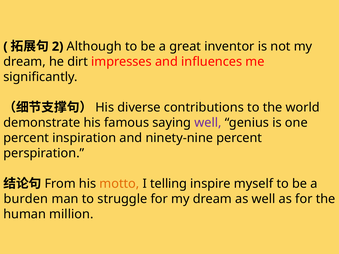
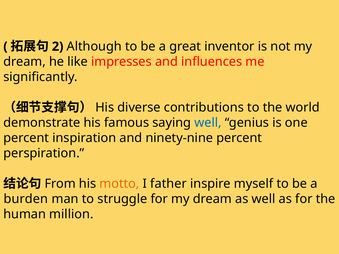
dirt: dirt -> like (78, 62)
well colour: purple -> blue (208, 123)
telling: telling -> father (169, 184)
